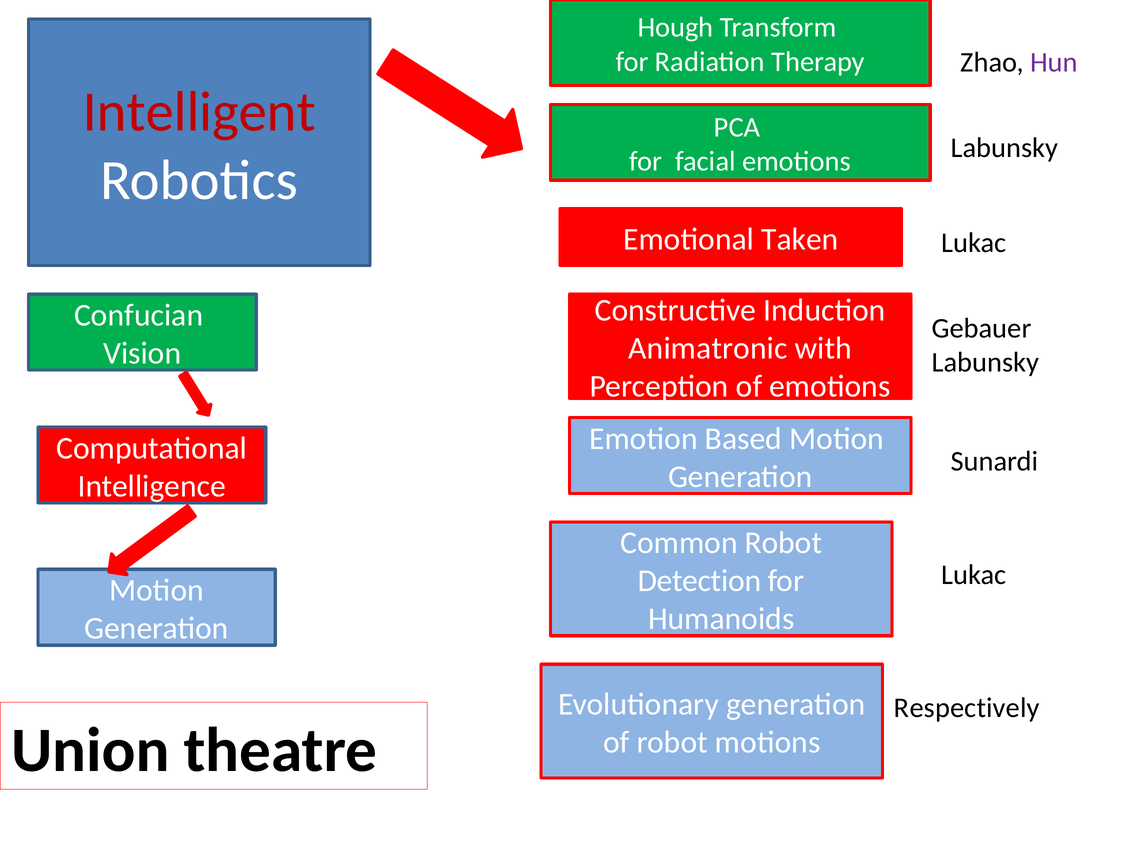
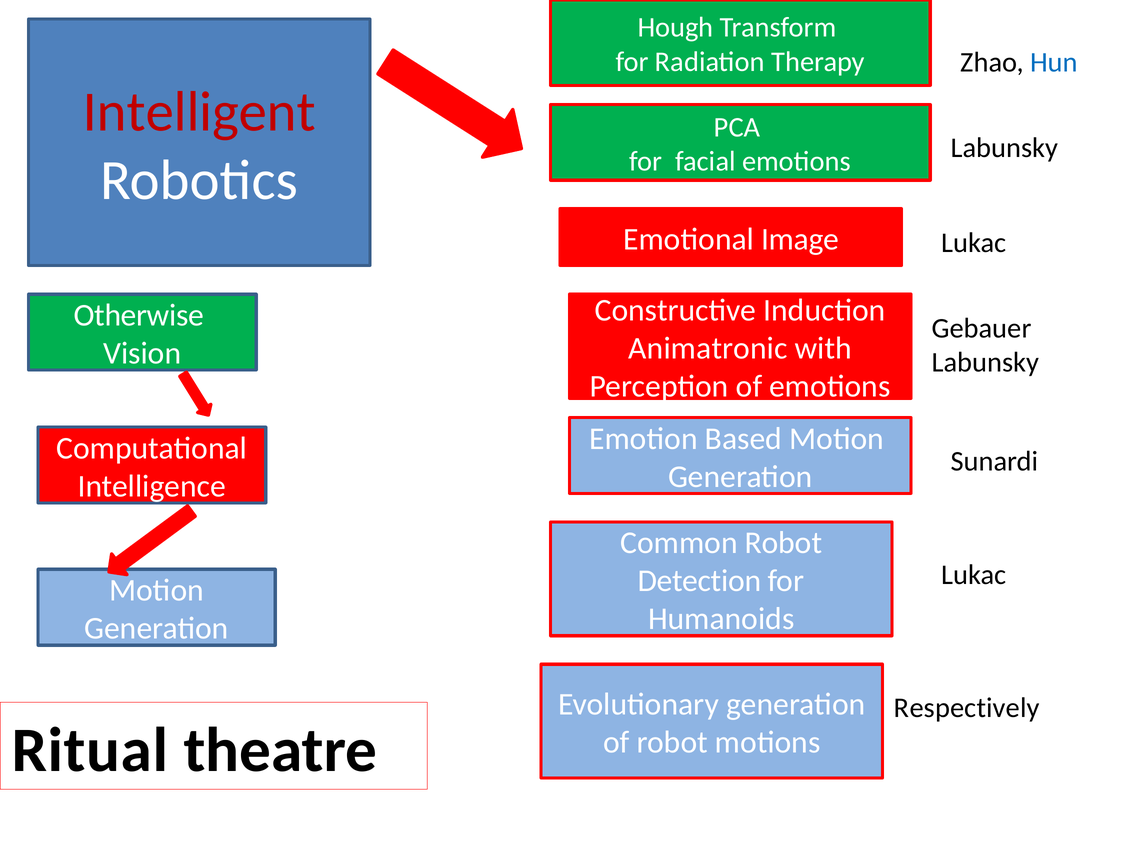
Hun colour: purple -> blue (1054, 63)
Taken: Taken -> Image (800, 239)
Confucian: Confucian -> Otherwise (139, 315)
Union: Union -> Ritual (90, 750)
